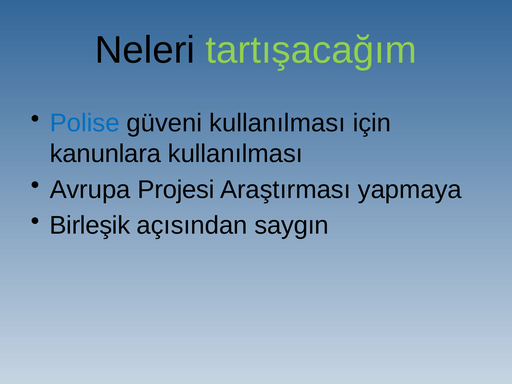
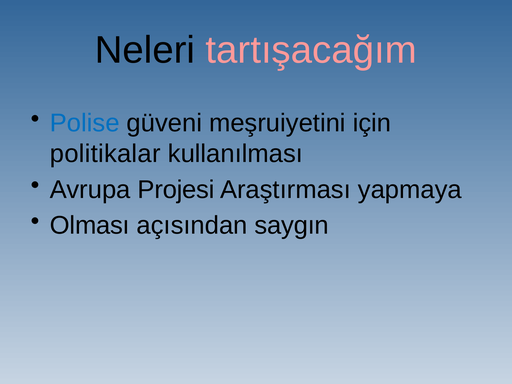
tartışacağım colour: light green -> pink (311, 50)
güveni kullanılması: kullanılması -> meşruiyetini (277, 123)
kanunlara: kanunlara -> politikalar (105, 154)
Birleşik: Birleşik -> Olması (90, 225)
